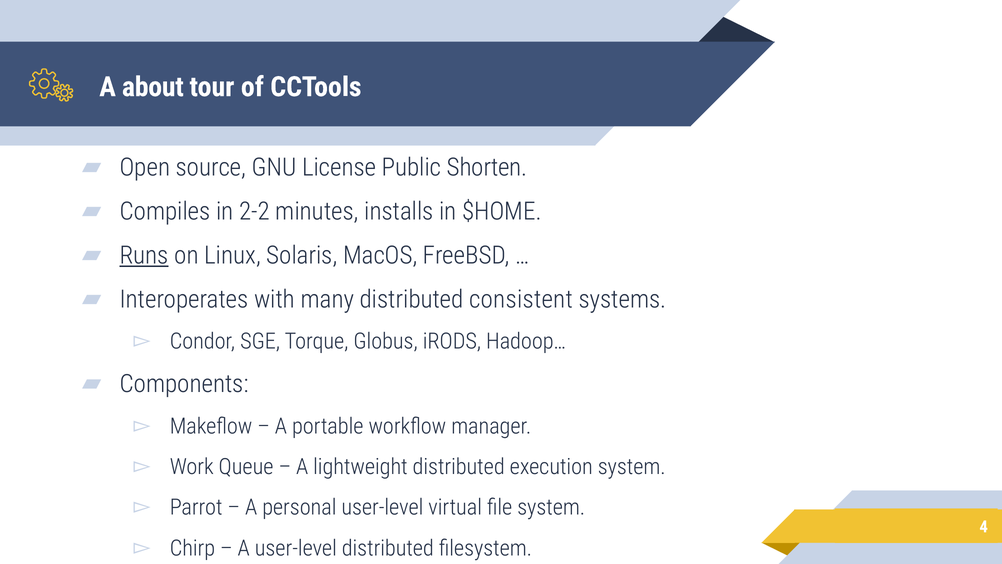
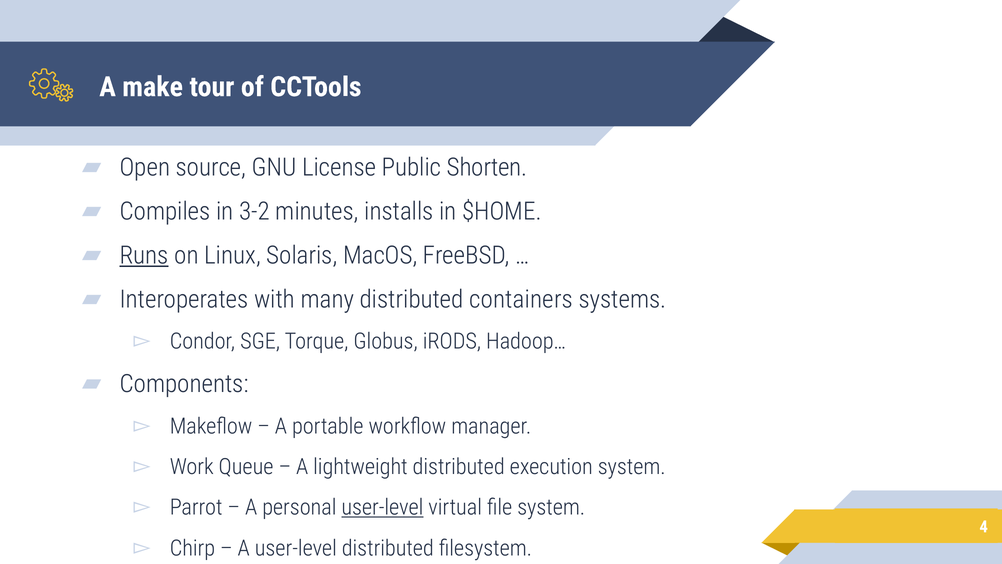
about: about -> make (153, 87)
2-2: 2-2 -> 3-2 (254, 211)
consistent: consistent -> containers (521, 299)
user-level underline: none -> present (382, 507)
